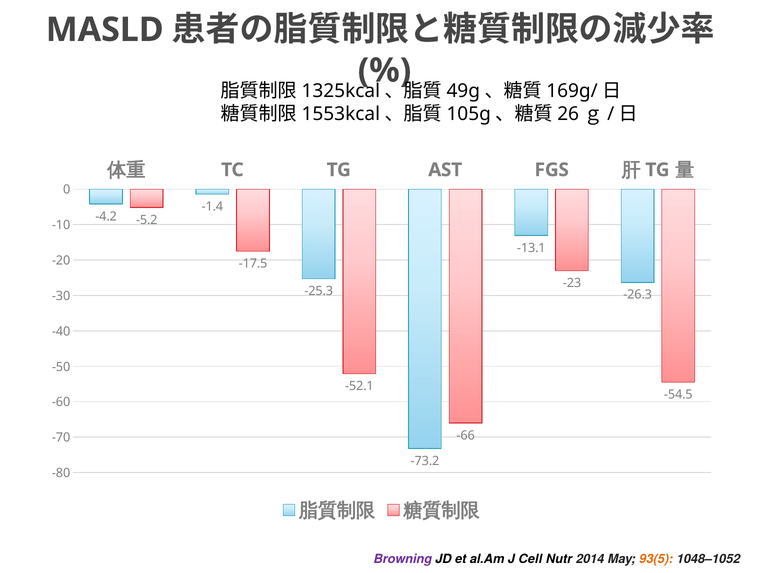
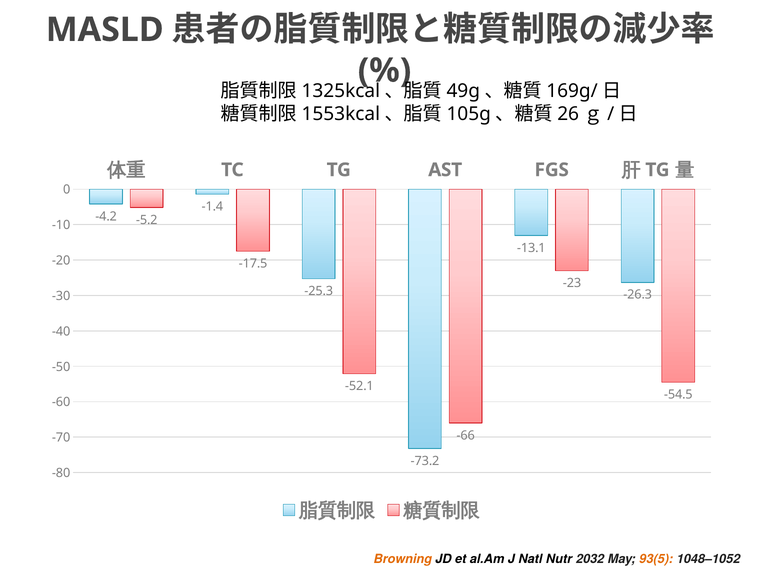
Browning colour: purple -> orange (403, 558)
Cell: Cell -> Natl (530, 558)
2014: 2014 -> 2032 (590, 558)
